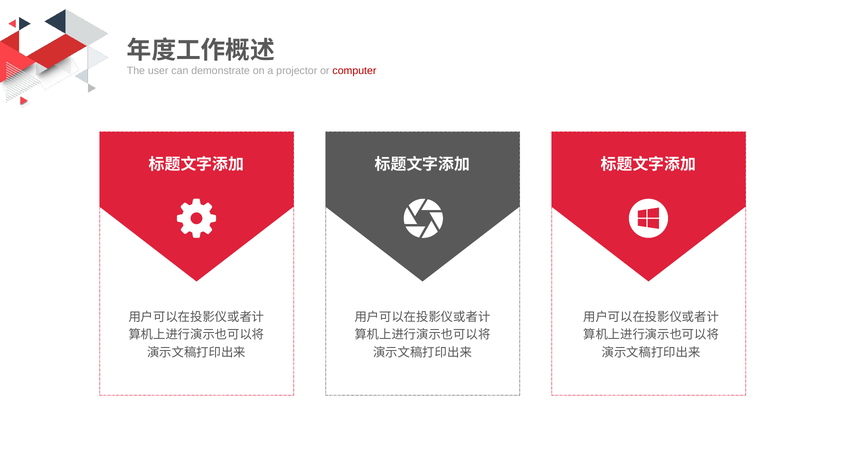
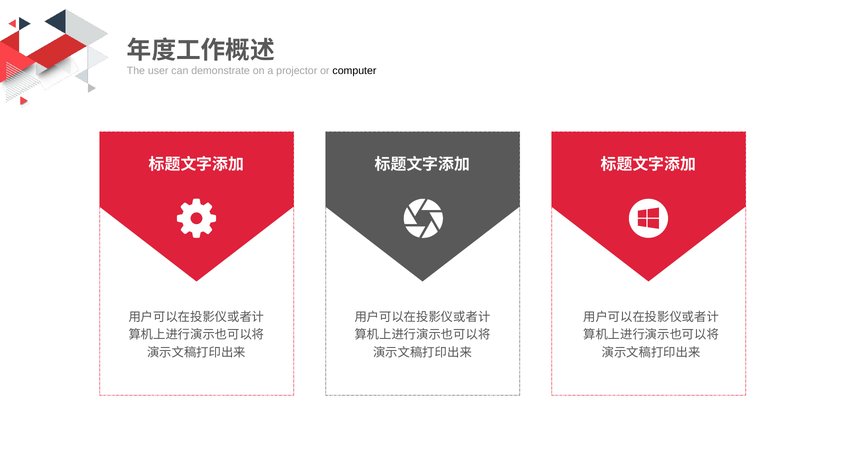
computer colour: red -> black (354, 71)
